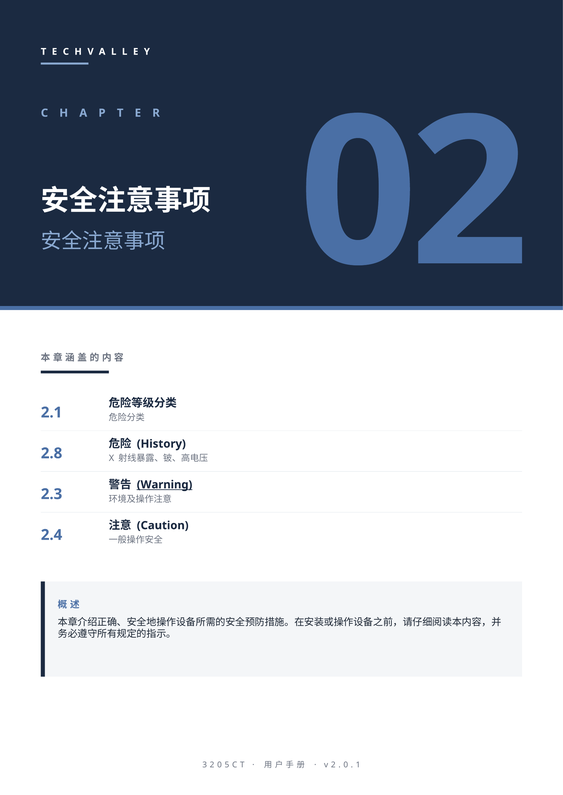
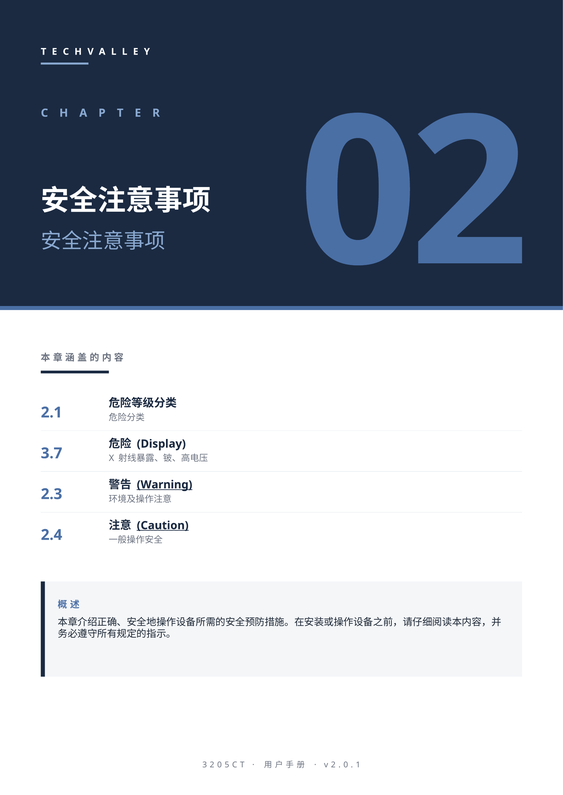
History: History -> Display (161, 444)
2.8: 2.8 -> 3.7 (52, 454)
Caution underline: none -> present (163, 526)
